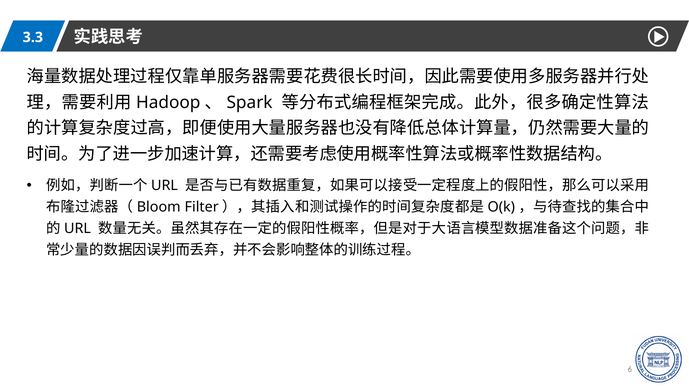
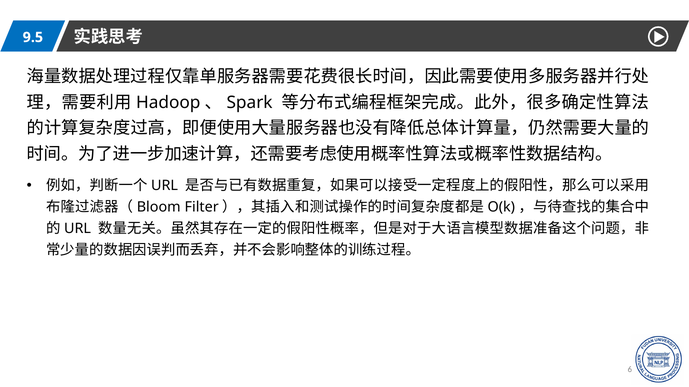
3.3: 3.3 -> 9.5 (33, 37)
